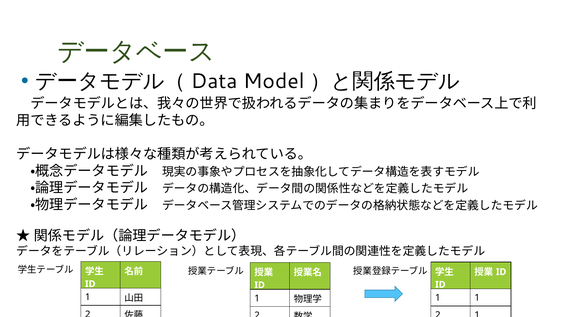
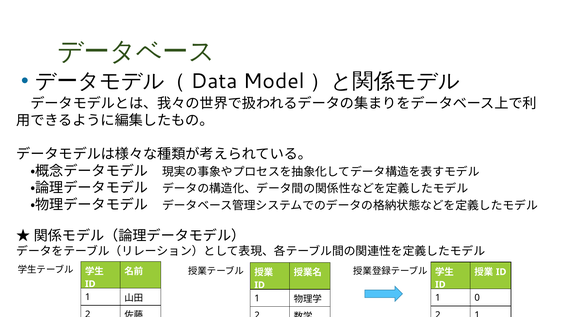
1 1: 1 -> 0 (477, 298)
